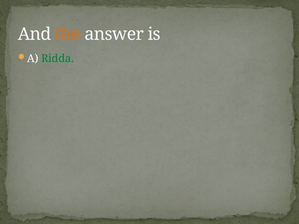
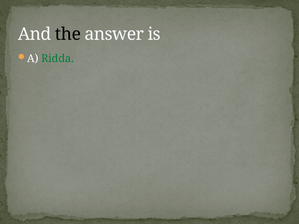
the colour: orange -> black (68, 34)
